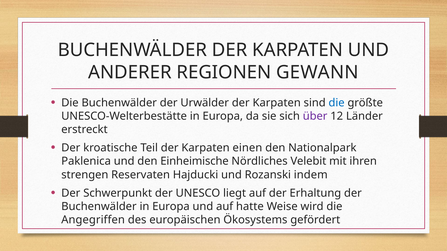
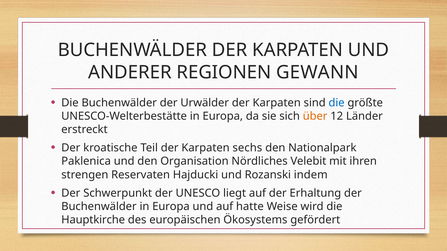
über colour: purple -> orange (315, 116)
einen: einen -> sechs (247, 148)
Einheimische: Einheimische -> Organisation (194, 162)
Angegriffen: Angegriffen -> Hauptkirche (93, 220)
